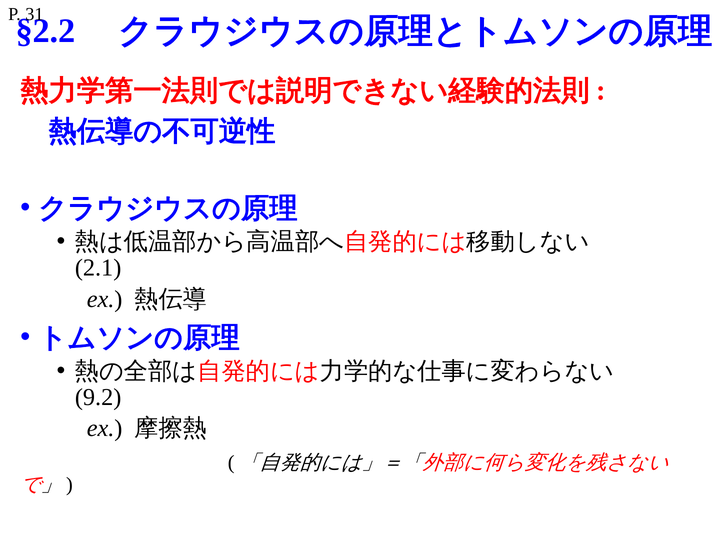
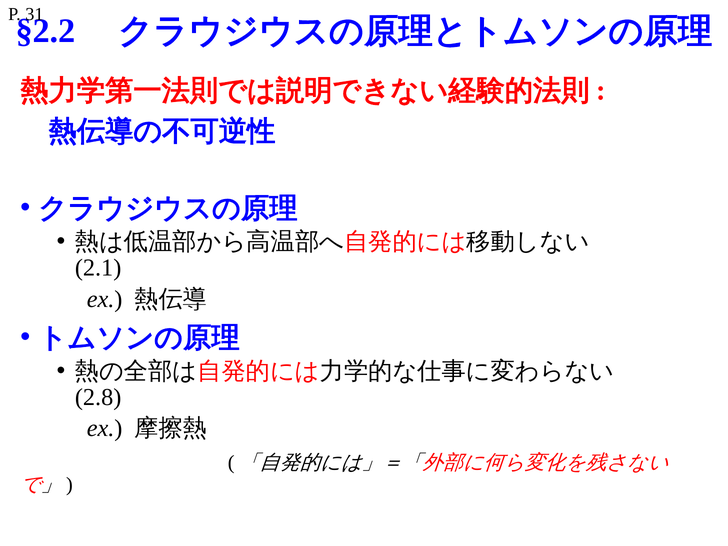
9.2: 9.2 -> 2.8 (98, 397)
